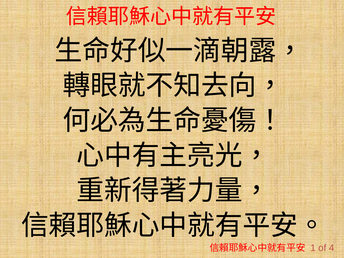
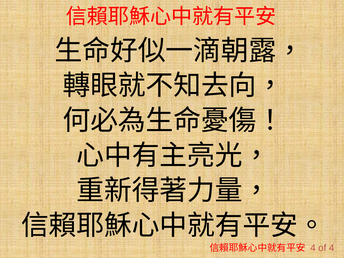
1: 1 -> 4 (313, 248)
